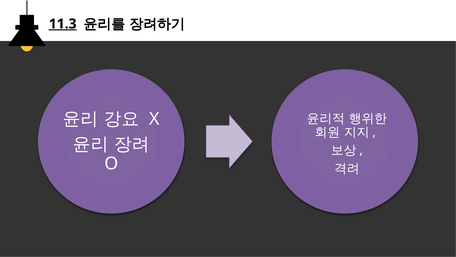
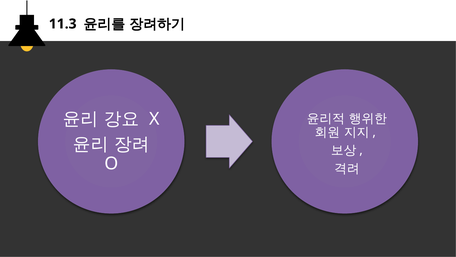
11.3 underline: present -> none (63, 24)
